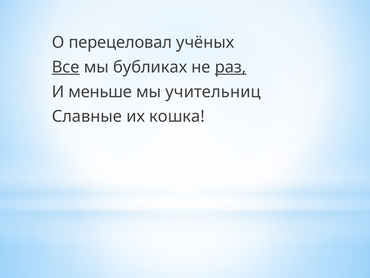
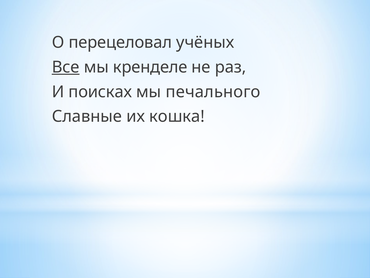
бубликах: бубликах -> кренделе (150, 67)
раз underline: present -> none (231, 67)
меньше: меньше -> поисках (100, 92)
учительниц: учительниц -> печального (213, 92)
